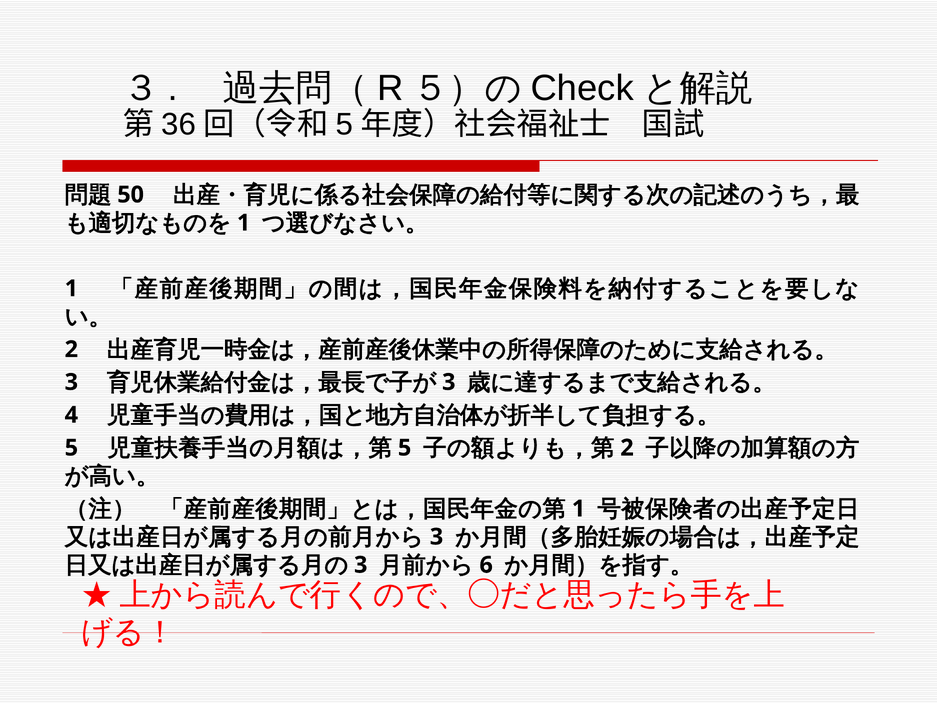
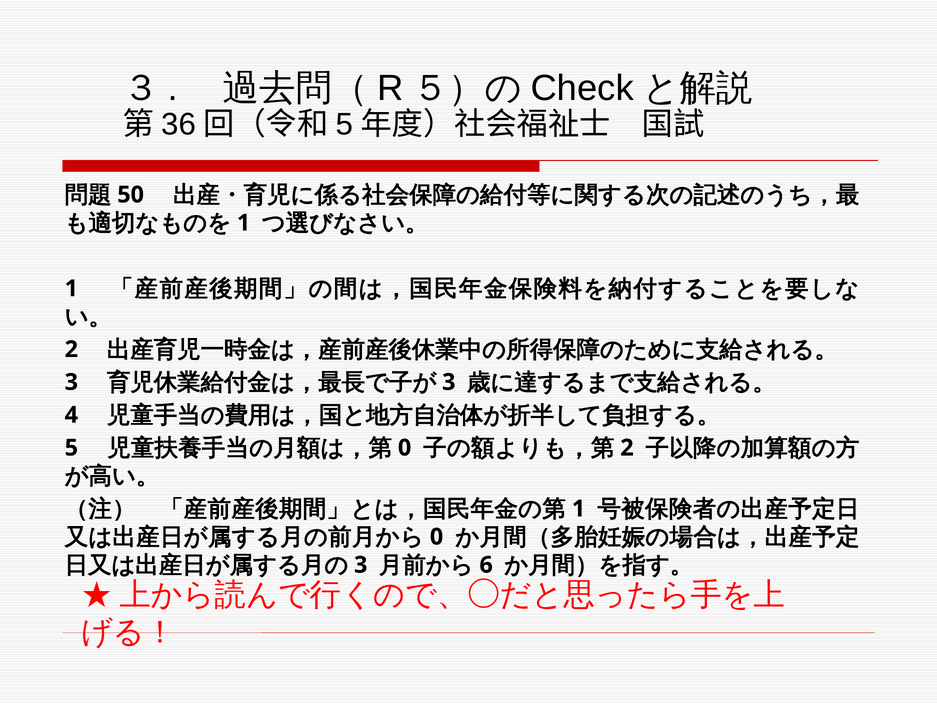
5: 5 -> 0 (405, 448)
3: 3 -> 0 (437, 537)
